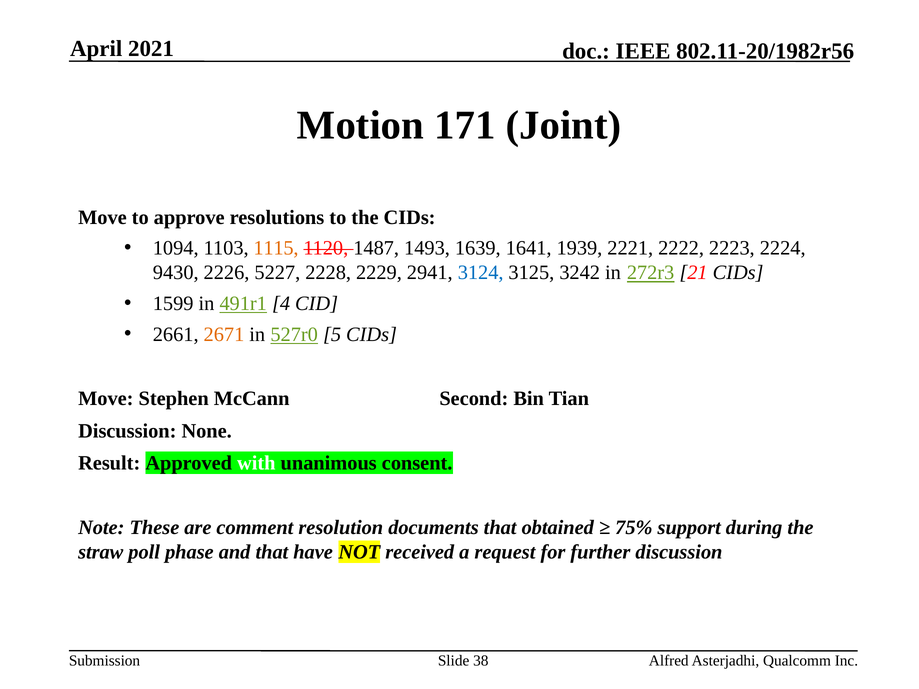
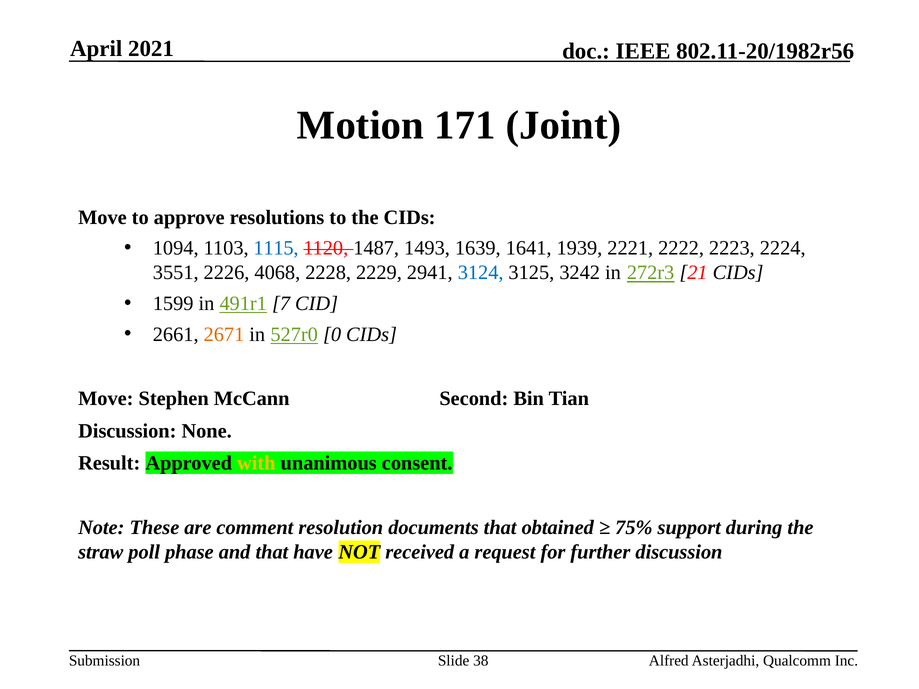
1115 colour: orange -> blue (276, 248)
9430: 9430 -> 3551 (176, 273)
5227: 5227 -> 4068 (277, 273)
4: 4 -> 7 (281, 304)
5: 5 -> 0 (332, 334)
with colour: white -> yellow (256, 463)
